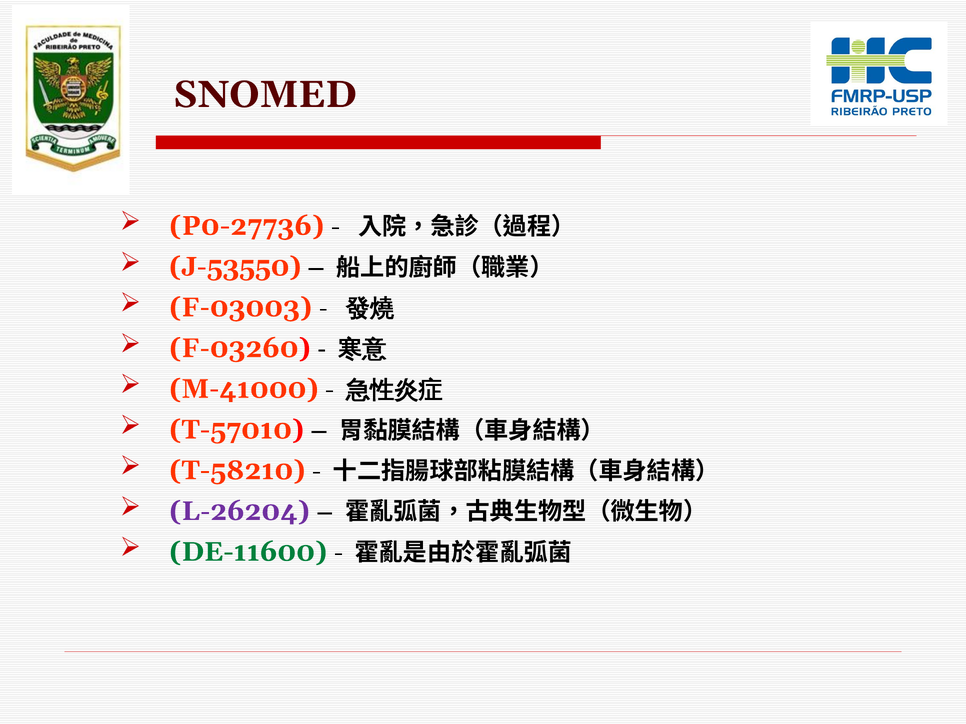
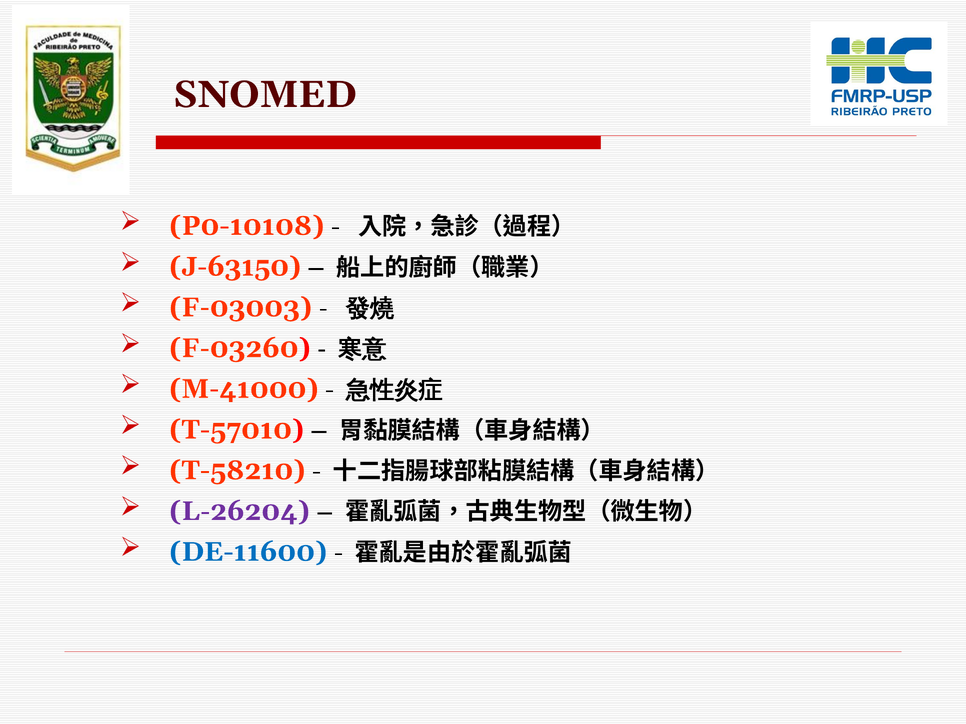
P0-27736: P0-27736 -> P0-10108 (247, 226)
J-53550: J-53550 -> J-63150 (235, 267)
DE-11600 colour: green -> blue (248, 552)
